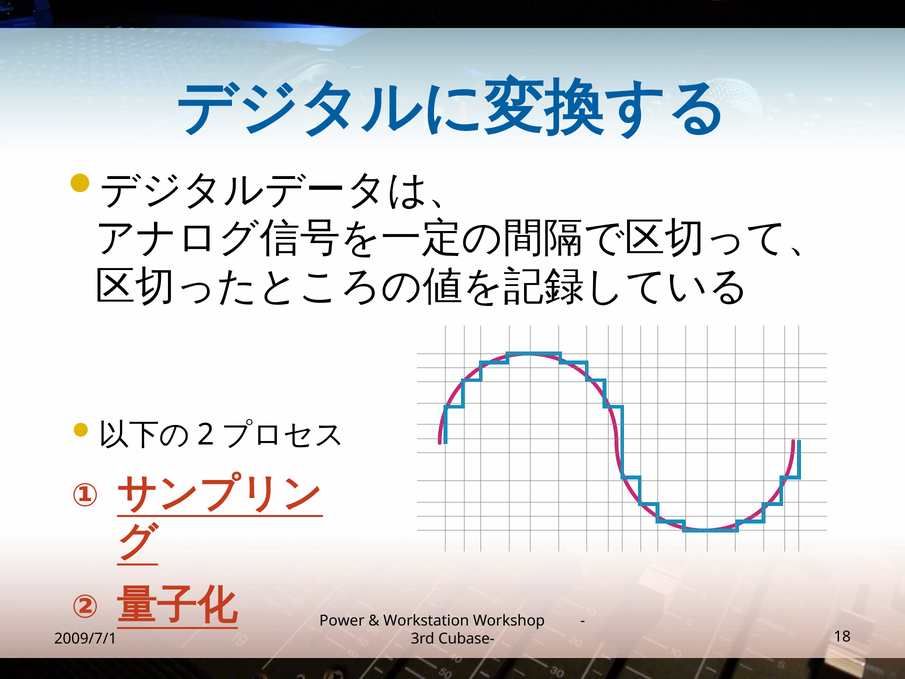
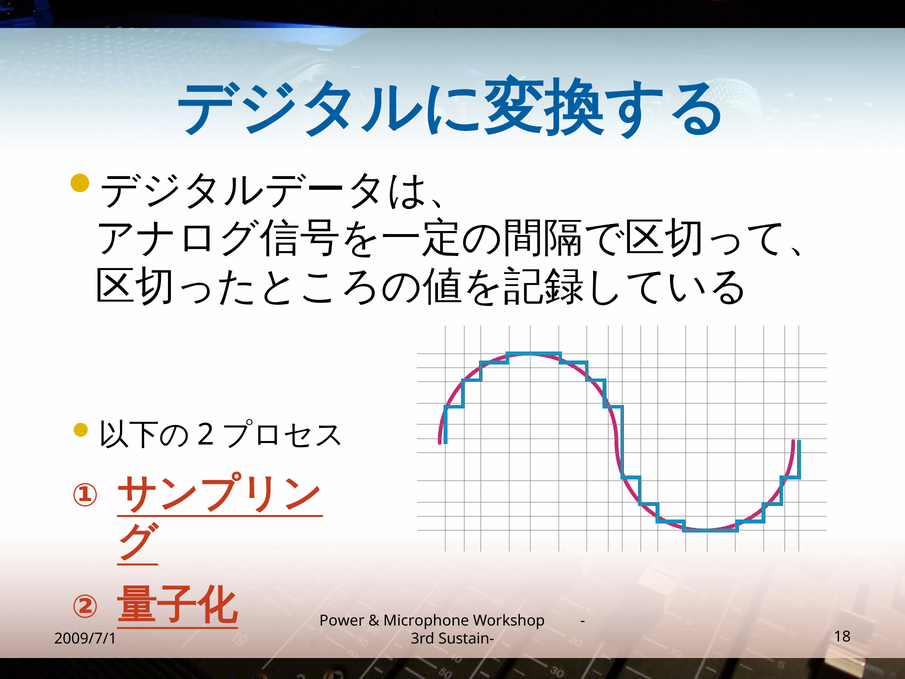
Workstation: Workstation -> Microphone (426, 621)
Cubase-: Cubase- -> Sustain- (466, 639)
